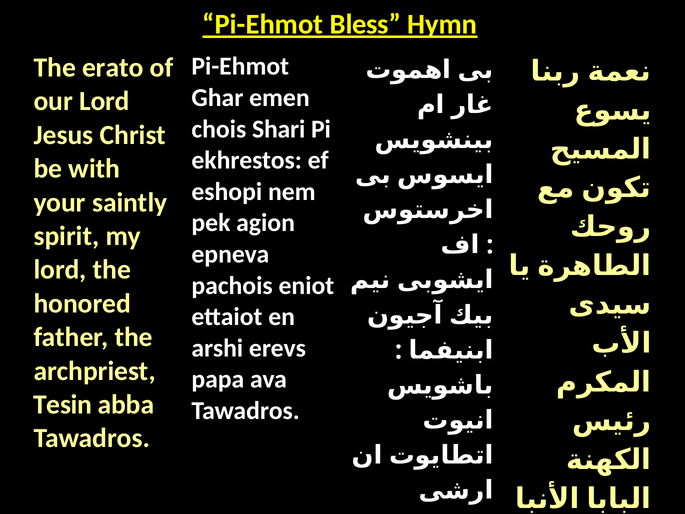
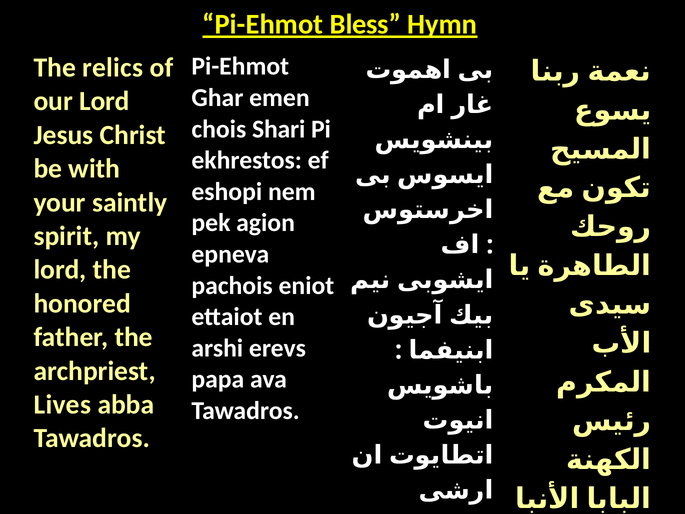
erato: erato -> relics (113, 68)
Tesin: Tesin -> Lives (62, 404)
